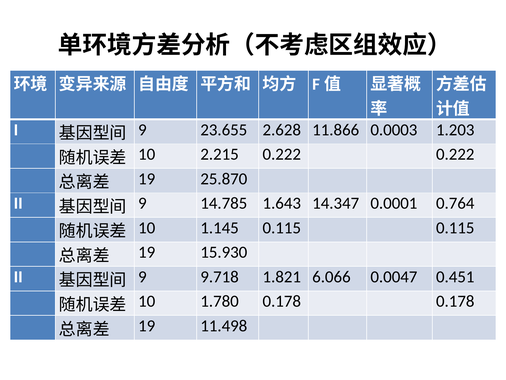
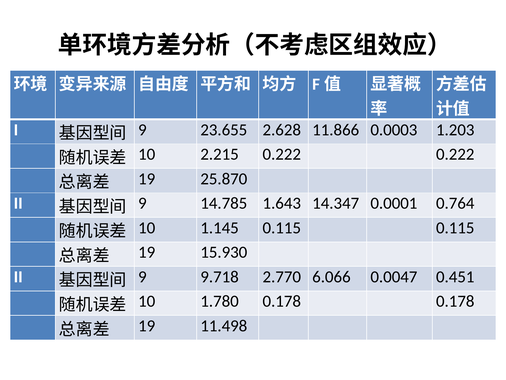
1.821: 1.821 -> 2.770 (282, 276)
